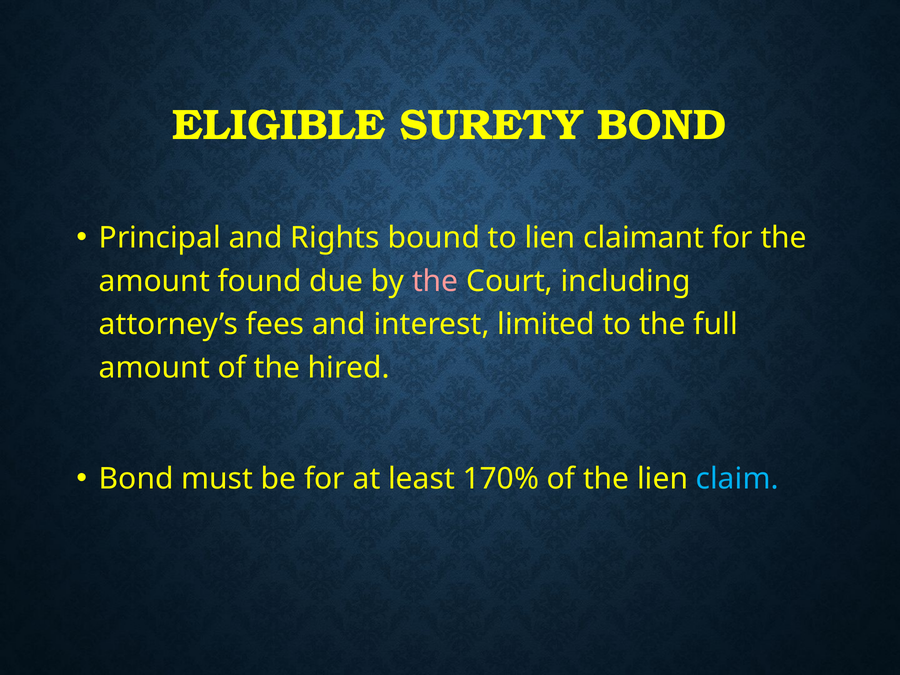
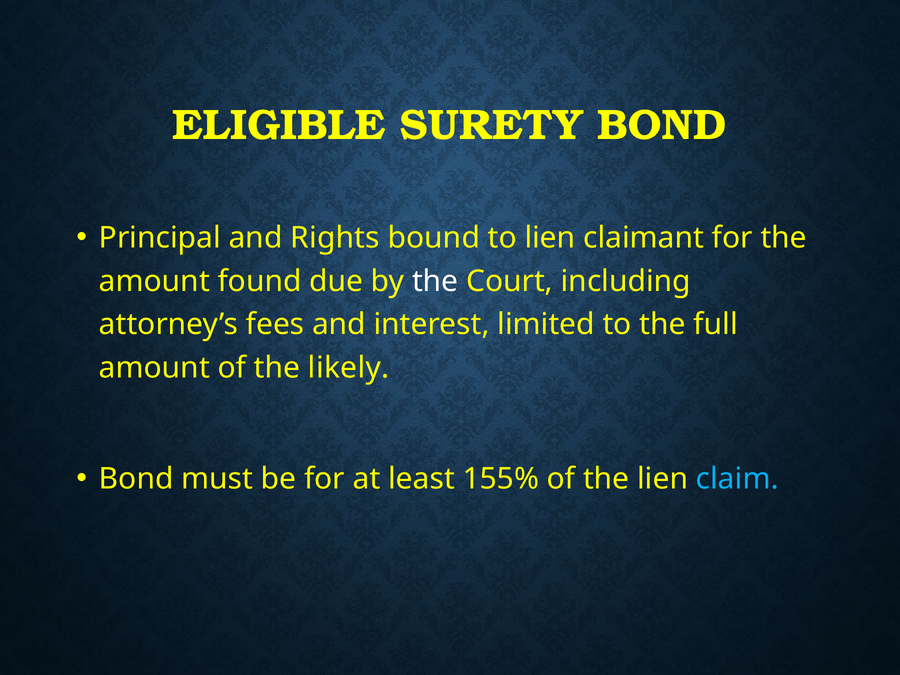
the colour: pink -> white (435, 281)
hired: hired -> likely (349, 368)
170%: 170% -> 155% (501, 479)
